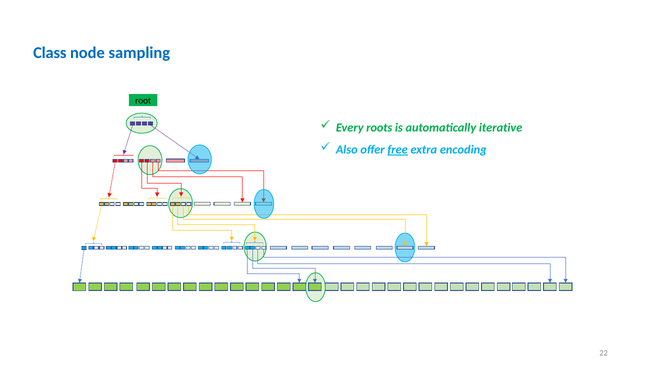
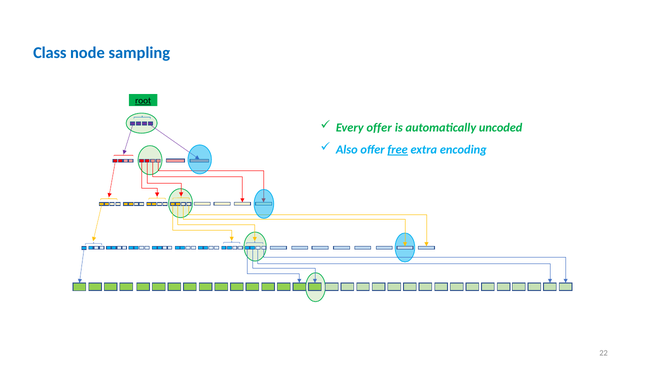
root underline: none -> present (143, 101)
Every roots: roots -> offer (379, 128)
iterative: iterative -> uncoded (501, 128)
